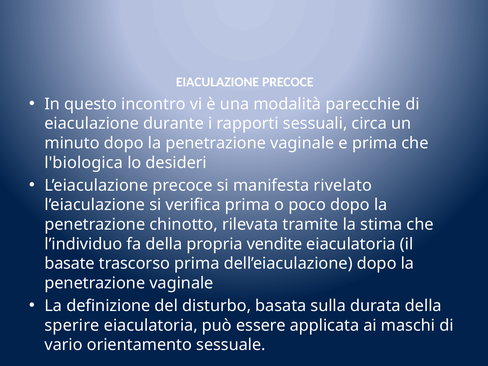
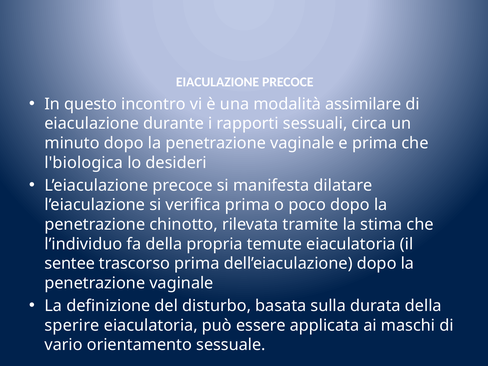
parecchie: parecchie -> assimilare (363, 104)
rivelato: rivelato -> dilatare (343, 185)
vendite: vendite -> temute (275, 244)
basate: basate -> sentee (70, 264)
